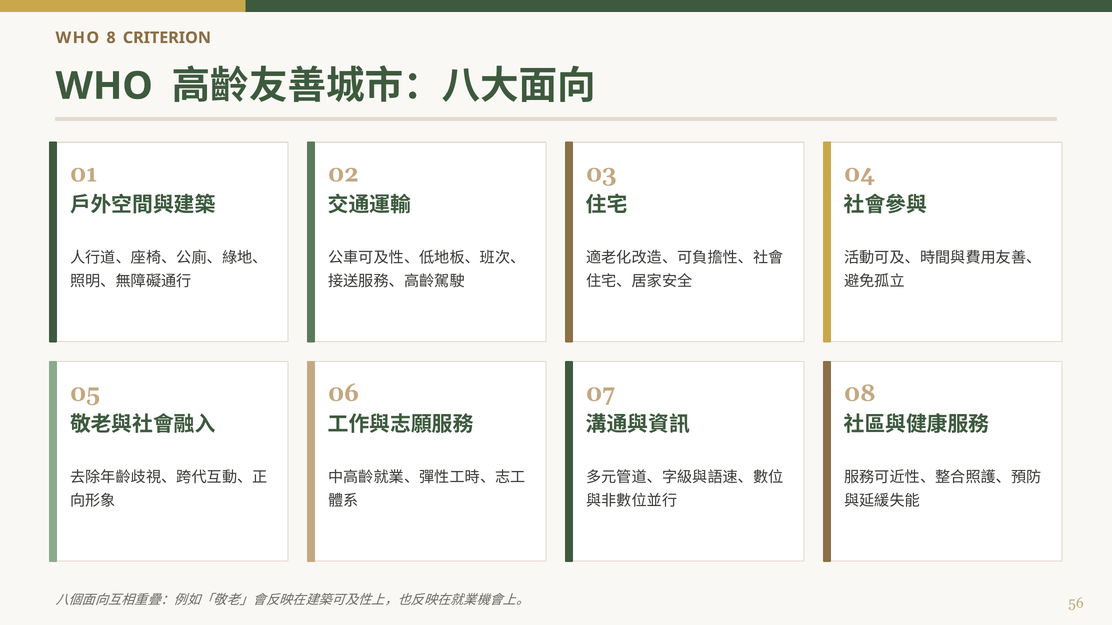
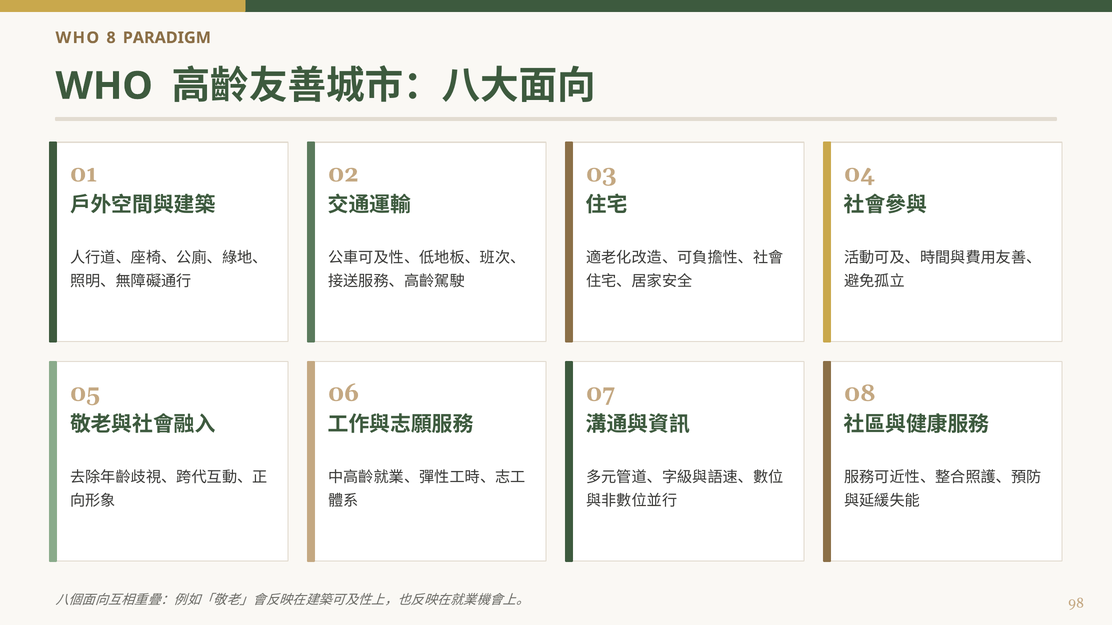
CRITERION: CRITERION -> PARADIGM (167, 38)
56: 56 -> 98 (1076, 604)
